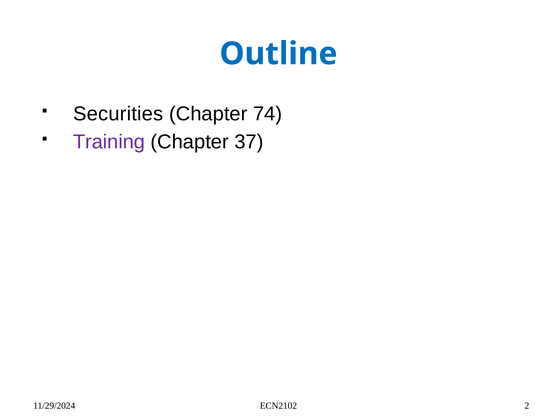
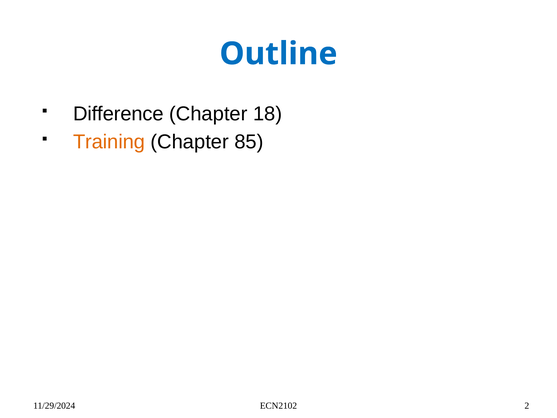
Securities: Securities -> Difference (118, 114)
74: 74 -> 18 (268, 114)
Training colour: purple -> orange (109, 142)
37: 37 -> 85 (249, 142)
